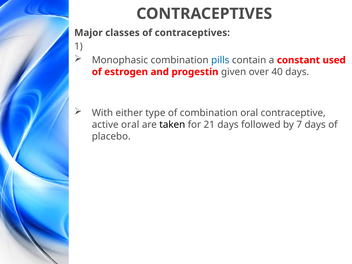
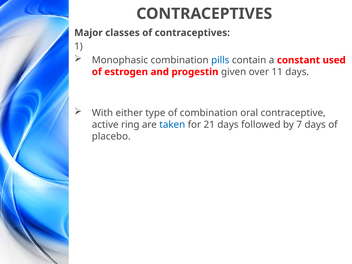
40: 40 -> 11 (277, 72)
active oral: oral -> ring (130, 125)
taken colour: black -> blue (172, 125)
